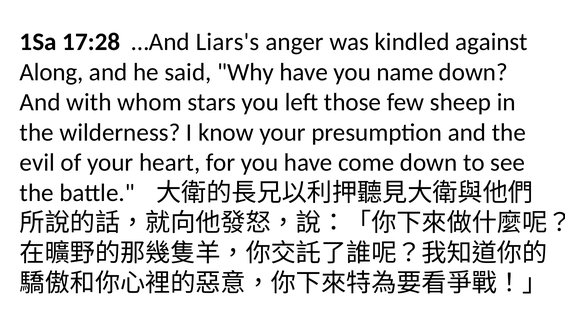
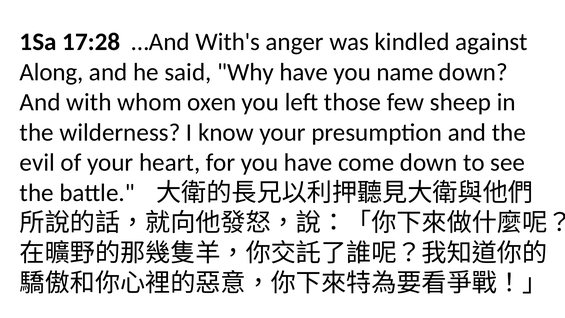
Liars's: Liars's -> With's (228, 42)
stars: stars -> oxen (212, 102)
